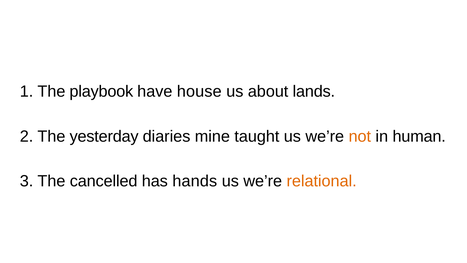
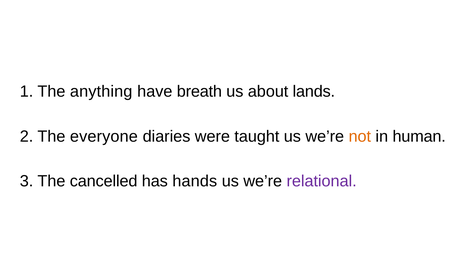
playbook: playbook -> anything (101, 91)
house: house -> breath (199, 91)
yesterday: yesterday -> everyone (104, 136)
mine: mine -> were (212, 136)
relational colour: orange -> purple (322, 181)
